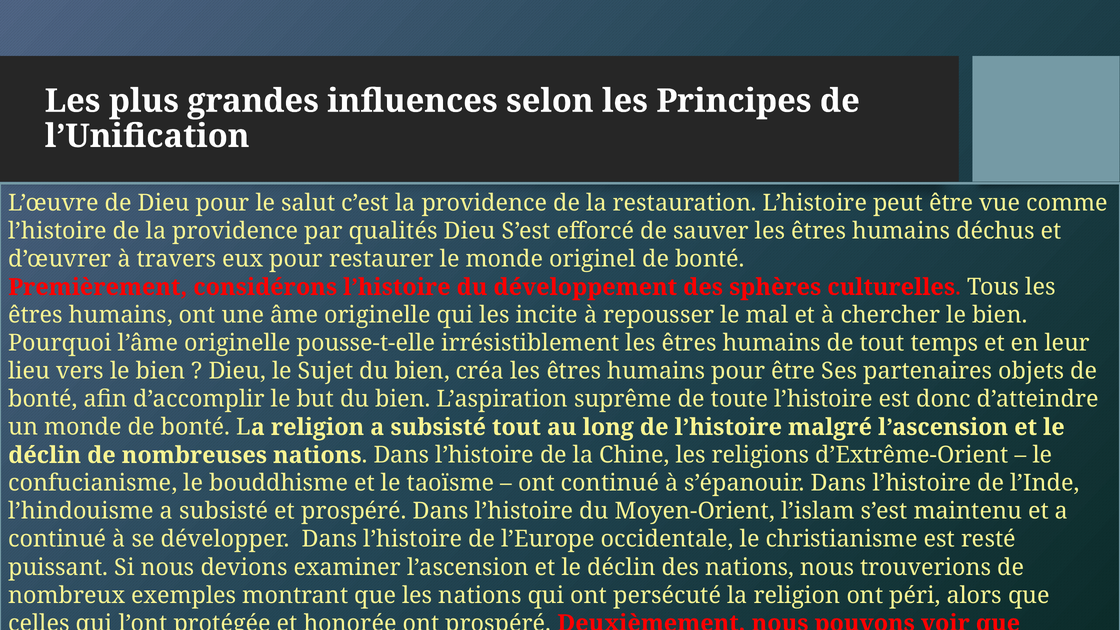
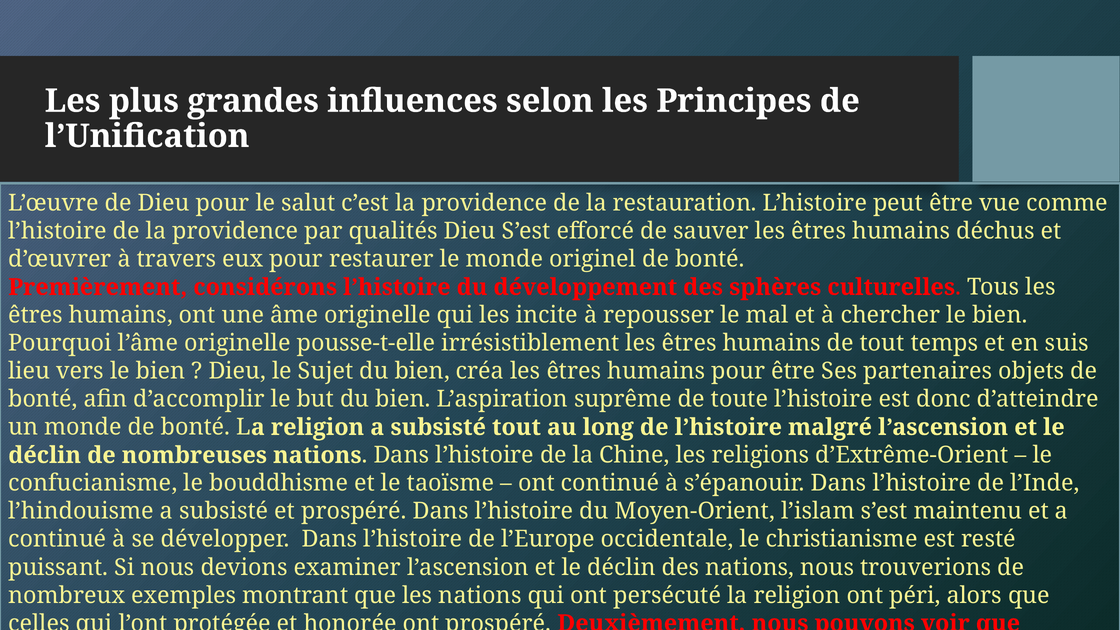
leur: leur -> suis (1067, 343)
